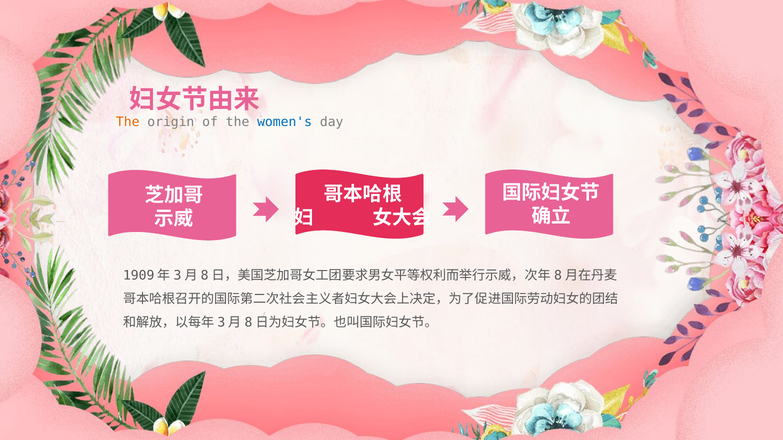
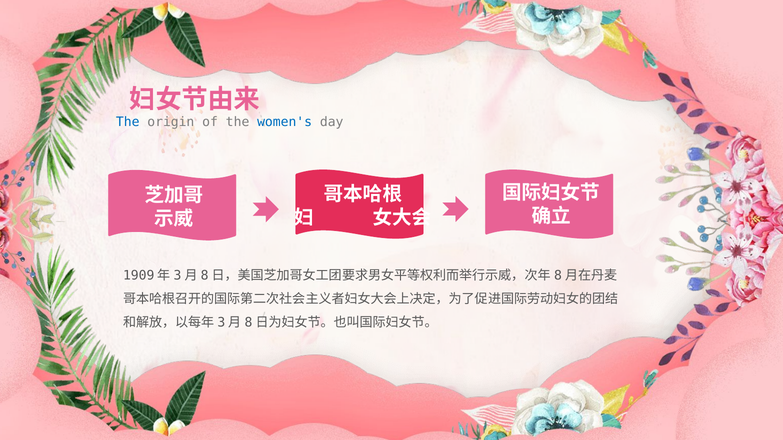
The colour: orange -> blue (128, 122)
